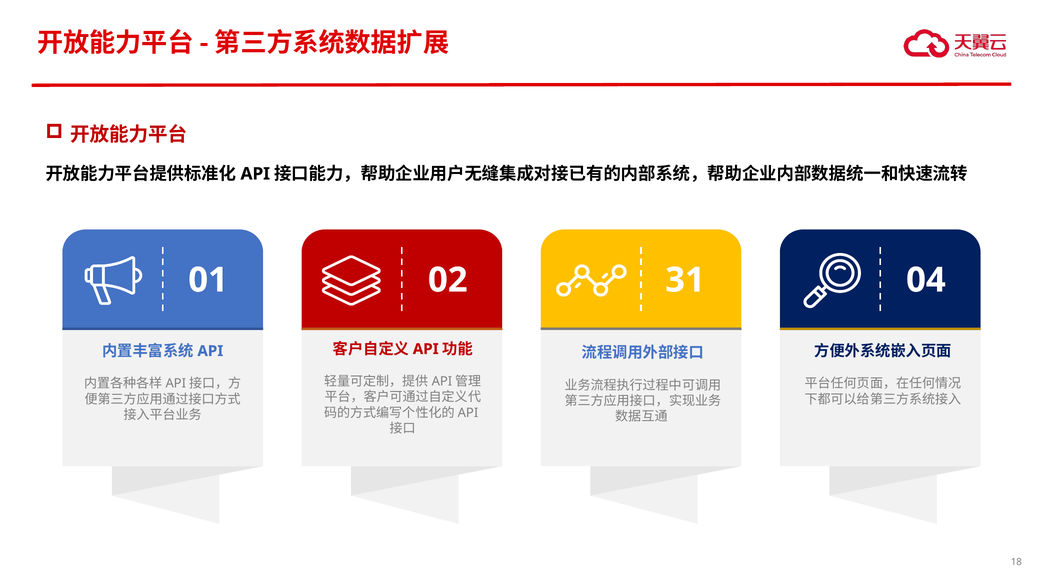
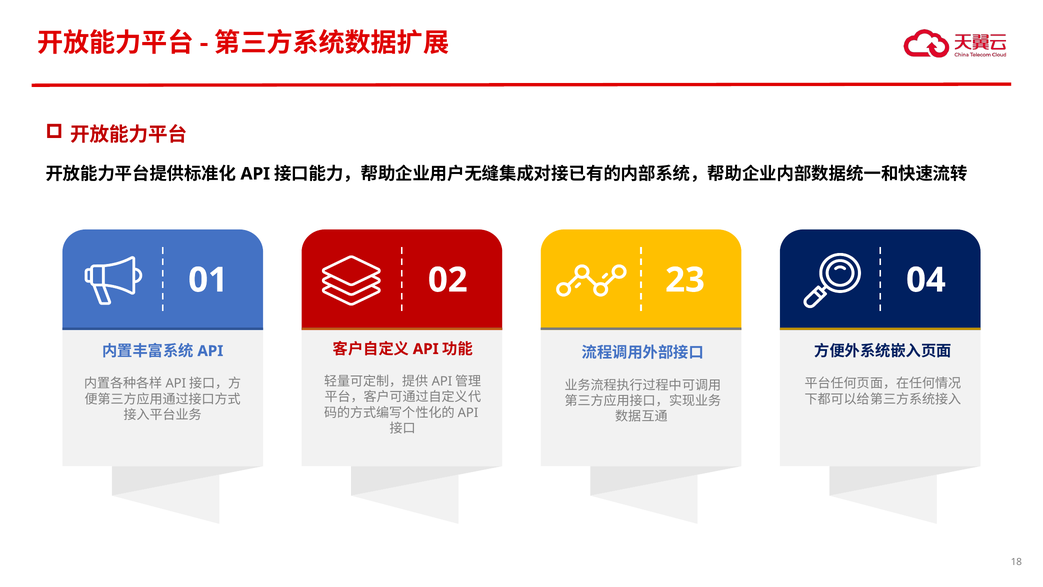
31: 31 -> 23 (685, 280)
